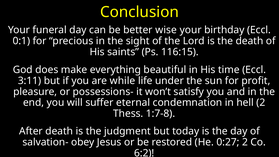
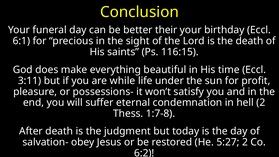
wise: wise -> their (166, 30)
0:1: 0:1 -> 6:1 (21, 41)
0:27: 0:27 -> 5:27 (228, 142)
